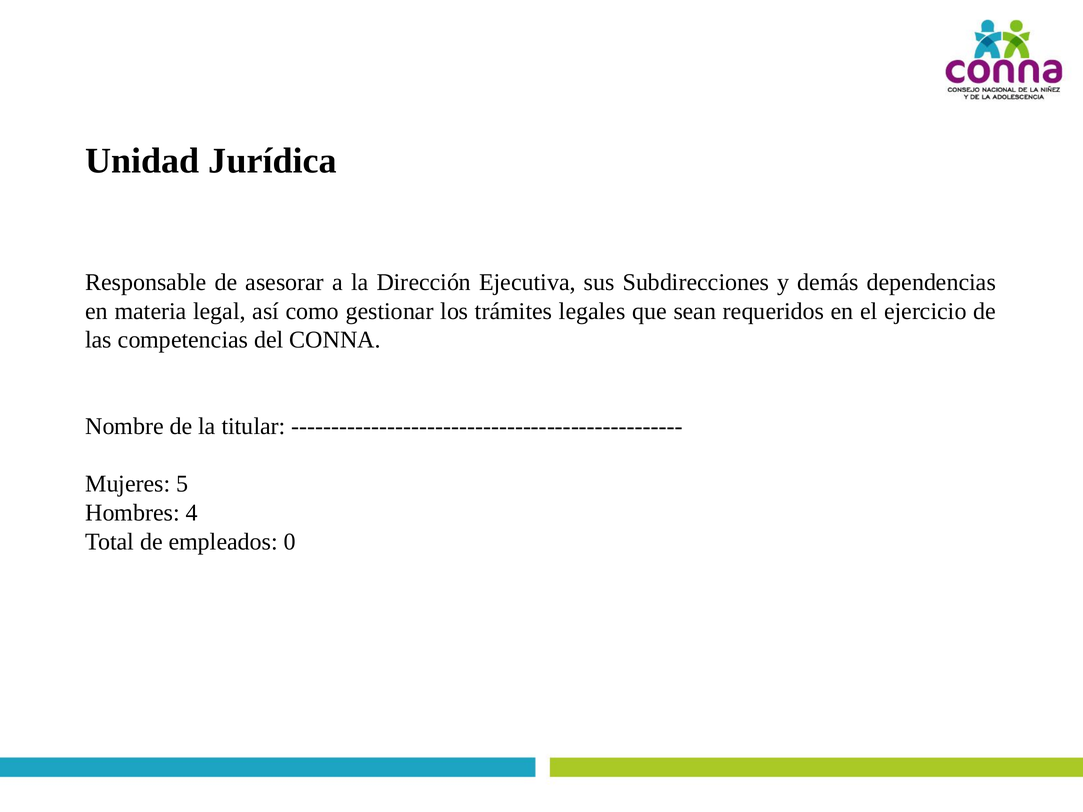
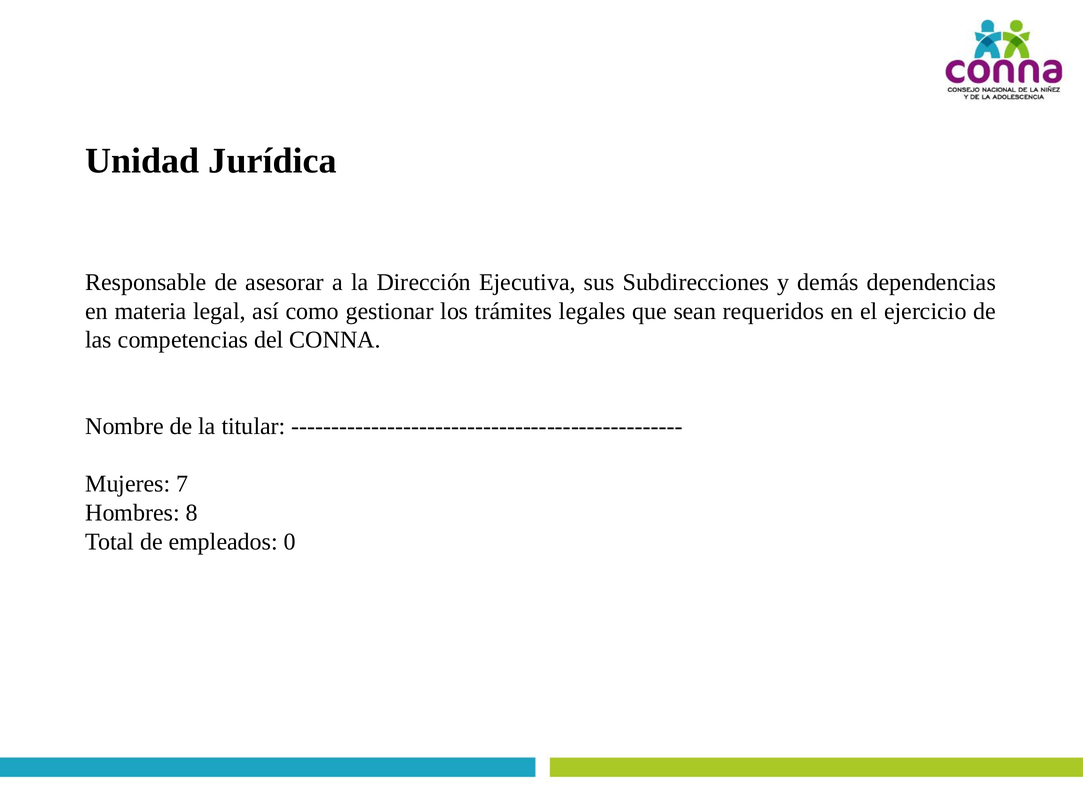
5: 5 -> 7 (182, 484)
4: 4 -> 8 (192, 513)
